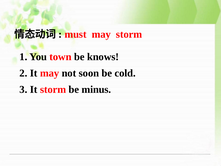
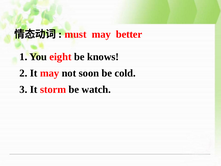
may storm: storm -> better (129, 34)
town: town -> eight (60, 57)
minus: minus -> watch (96, 89)
